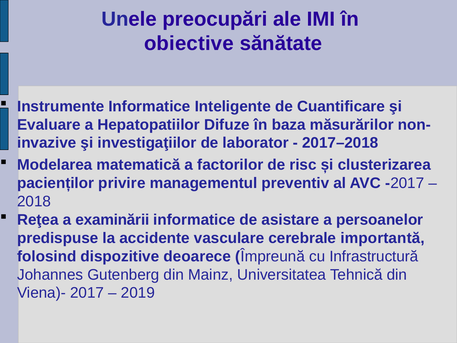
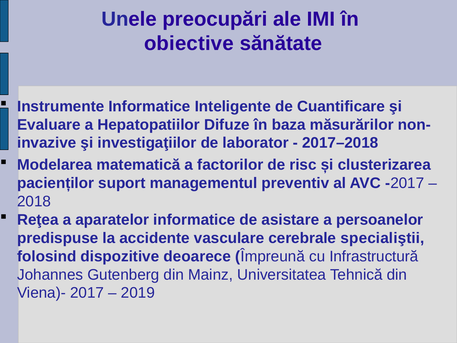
privire: privire -> suport (122, 183)
examinării: examinării -> aparatelor (112, 220)
importantă: importantă -> specialiştii (383, 238)
